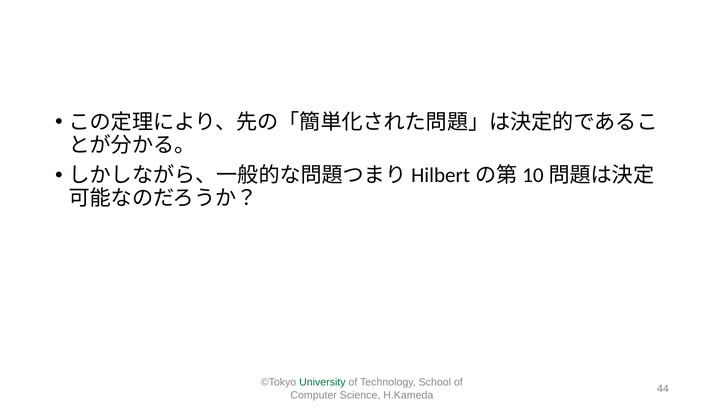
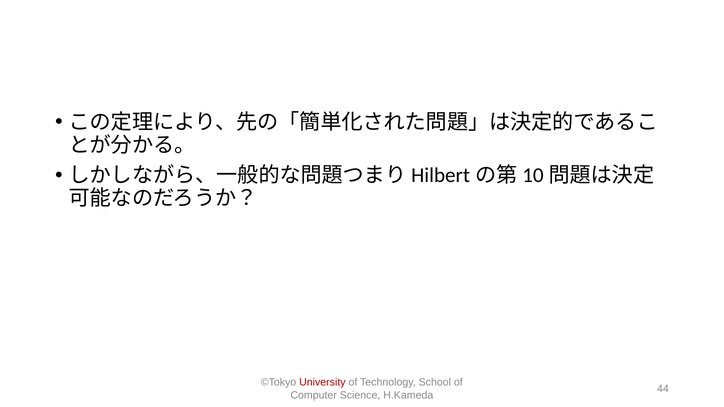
University colour: green -> red (322, 383)
